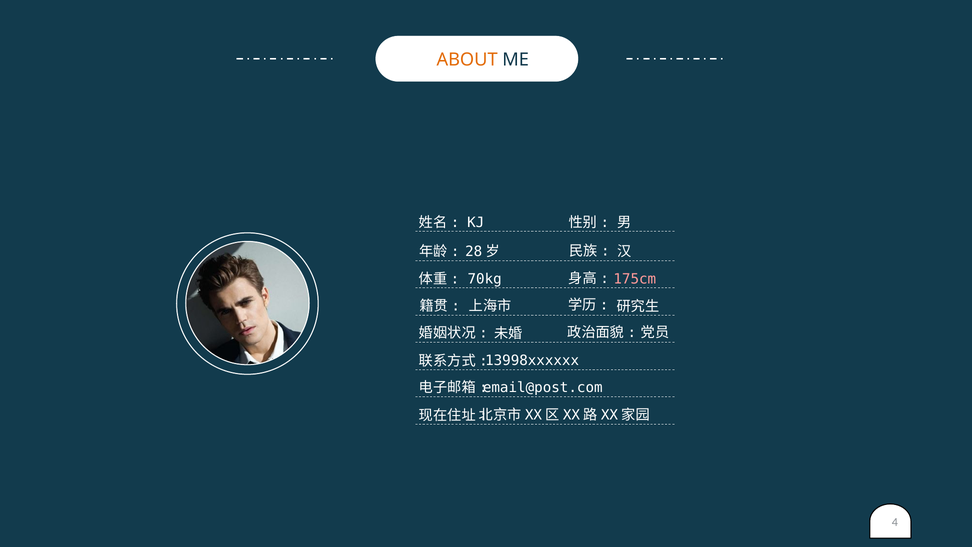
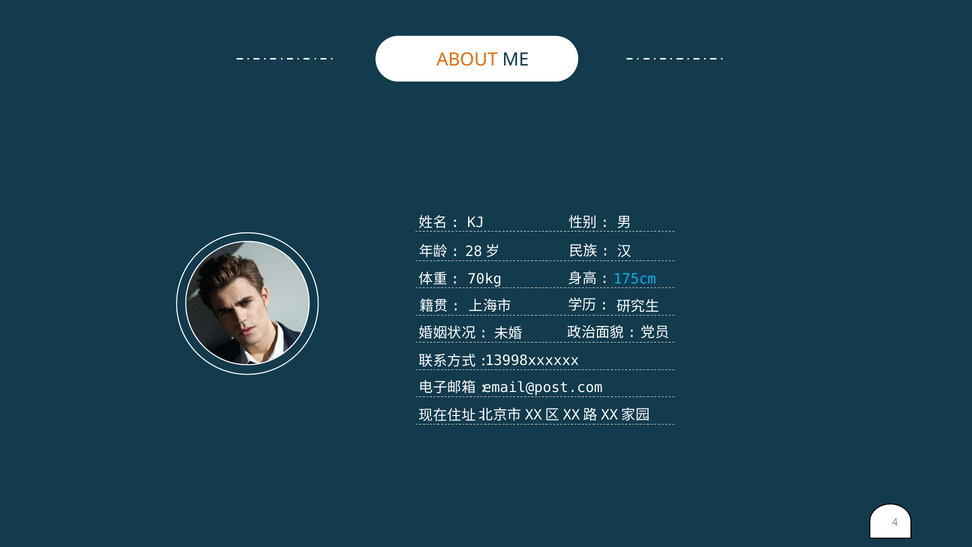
175cm colour: pink -> light blue (635, 279)
